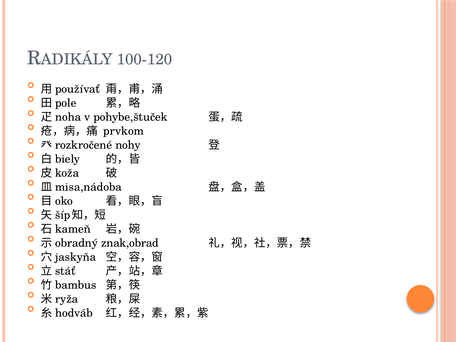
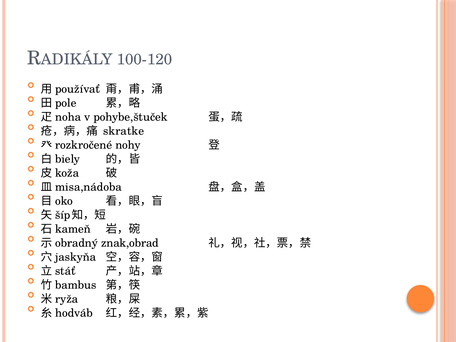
prvkom: prvkom -> skratke (124, 131)
